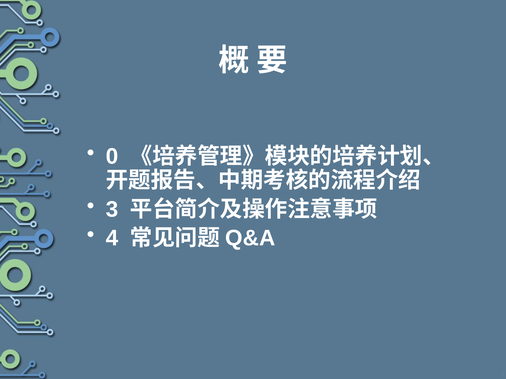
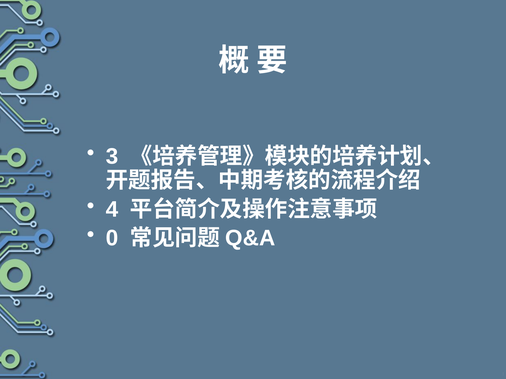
0: 0 -> 3 (112, 157)
3: 3 -> 4 (112, 210)
4: 4 -> 0 (112, 238)
